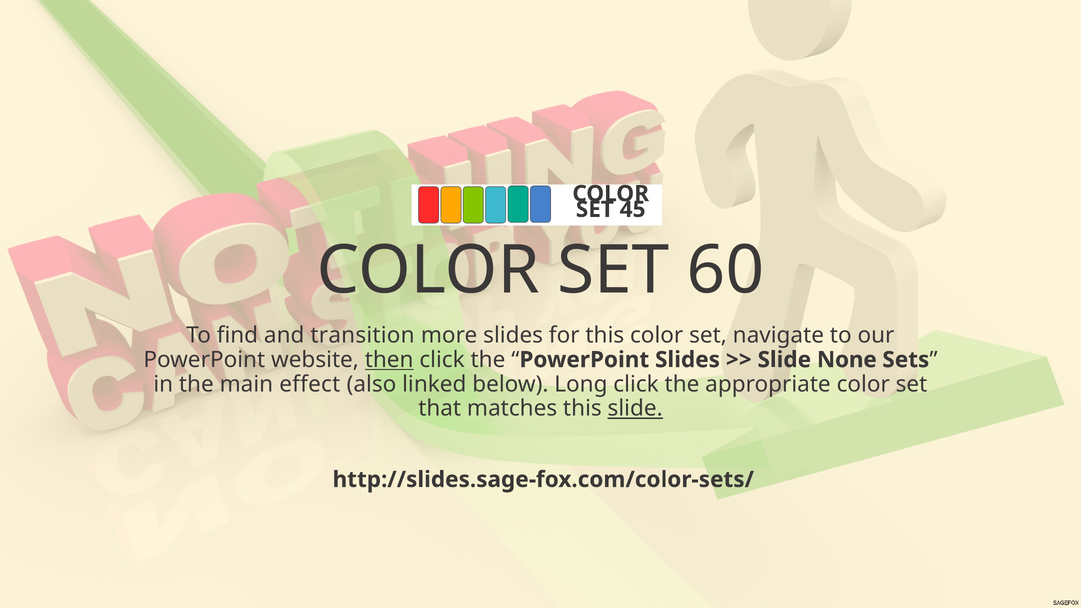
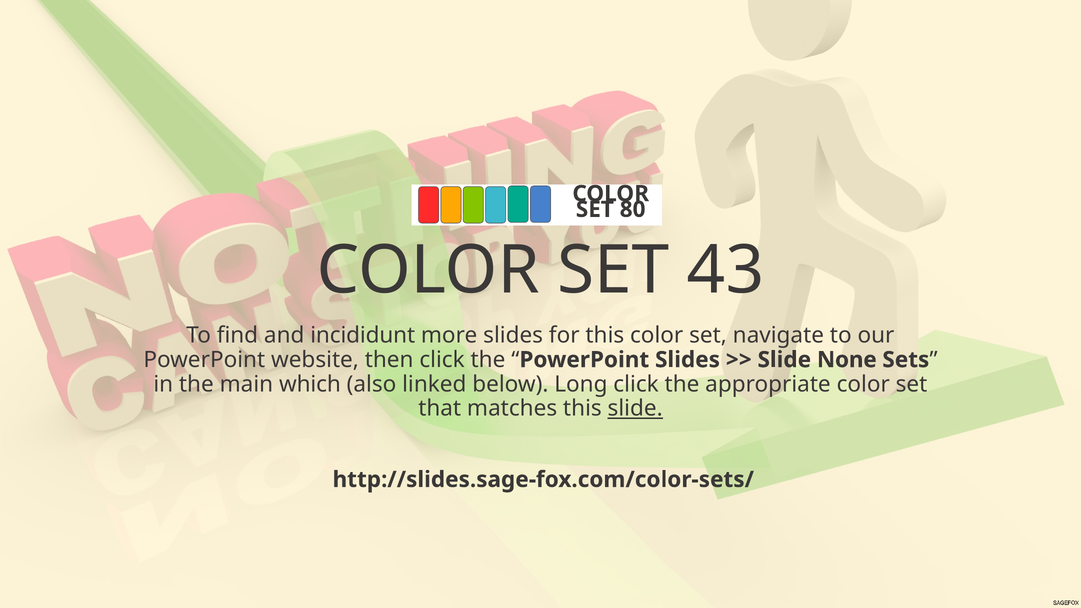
45: 45 -> 80 (633, 209)
60: 60 -> 43 (726, 270)
transition: transition -> incididunt (363, 335)
then underline: present -> none (389, 360)
effect: effect -> which (310, 384)
